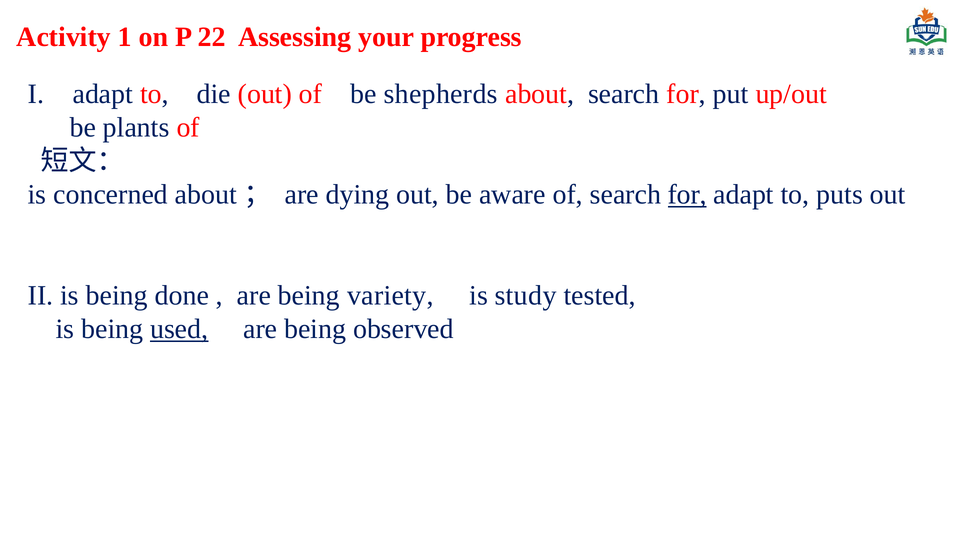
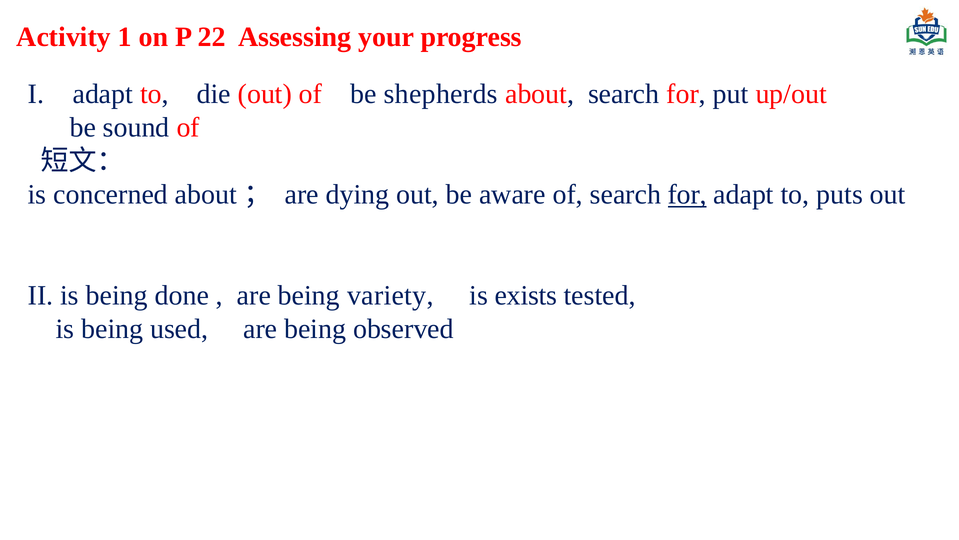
plants: plants -> sound (136, 127)
study: study -> exists (526, 295)
used underline: present -> none (179, 329)
